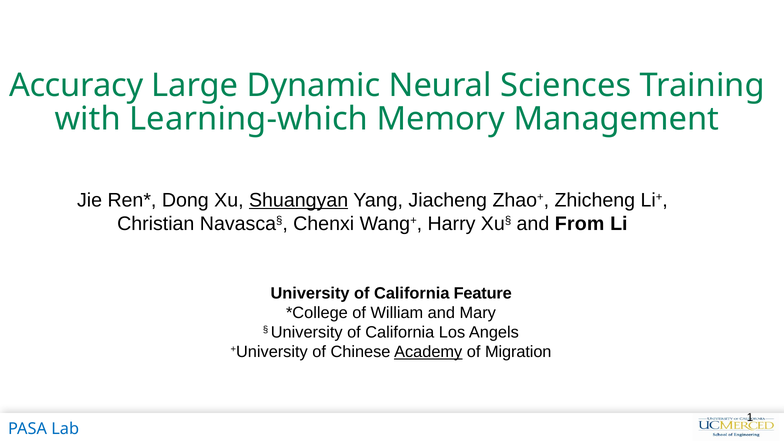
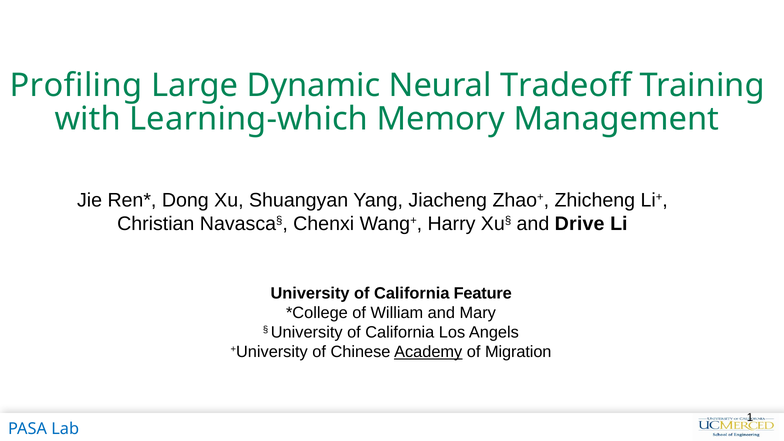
Accuracy: Accuracy -> Profiling (76, 85)
Sciences: Sciences -> Tradeoff (566, 85)
Shuangyan underline: present -> none (299, 200)
From: From -> Drive (580, 224)
